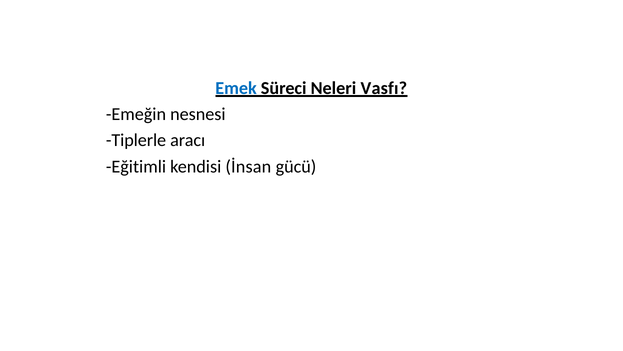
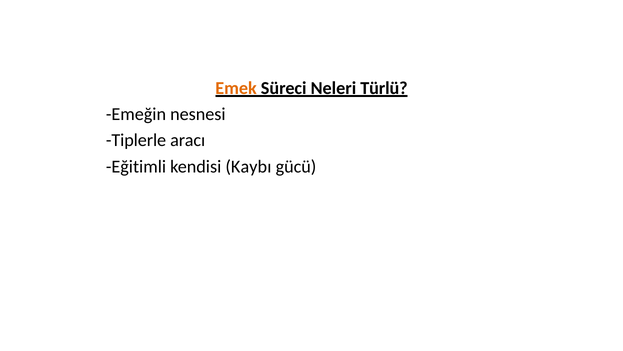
Emek colour: blue -> orange (236, 88)
Vasfı: Vasfı -> Türlü (384, 88)
İnsan: İnsan -> Kaybı (248, 166)
